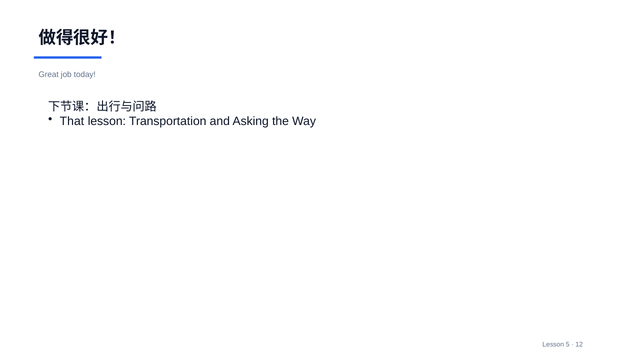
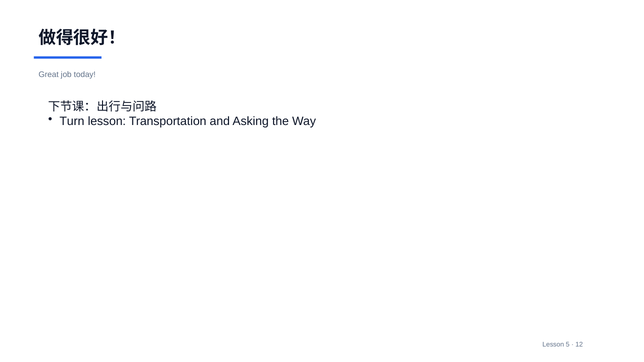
That: That -> Turn (72, 122)
